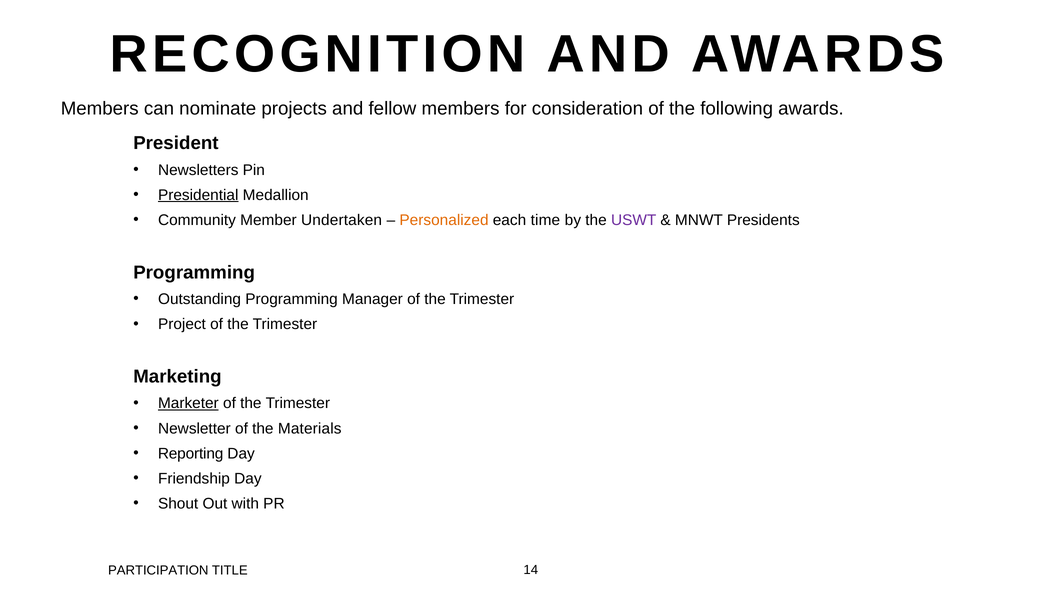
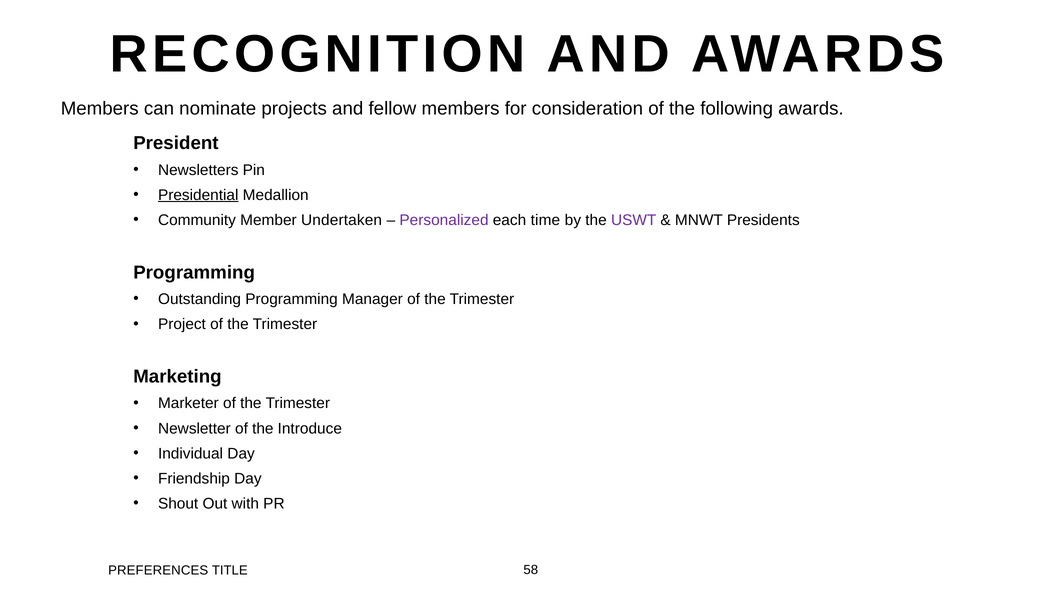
Personalized colour: orange -> purple (444, 220)
Marketer underline: present -> none (188, 404)
Materials: Materials -> Introduce (310, 429)
Reporting: Reporting -> Individual (191, 454)
PARTICIPATION: PARTICIPATION -> PREFERENCES (158, 571)
14: 14 -> 58 (531, 570)
